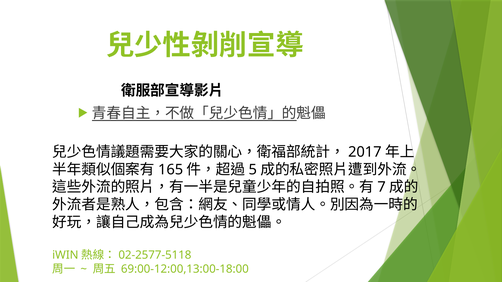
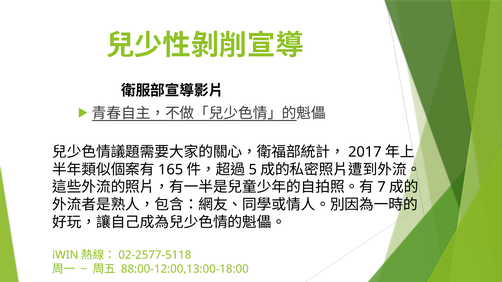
69:00-12:00,13:00-18:00: 69:00-12:00,13:00-18:00 -> 88:00-12:00,13:00-18:00 (185, 269)
